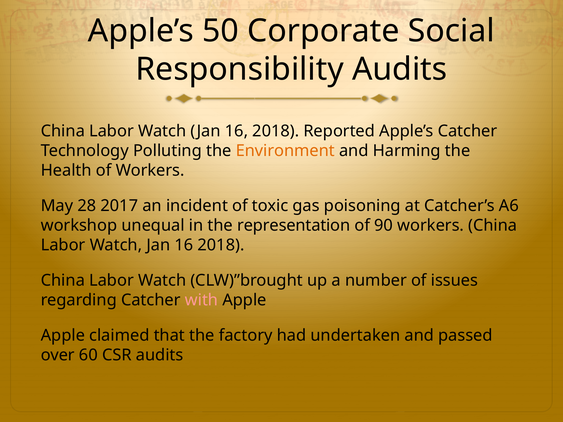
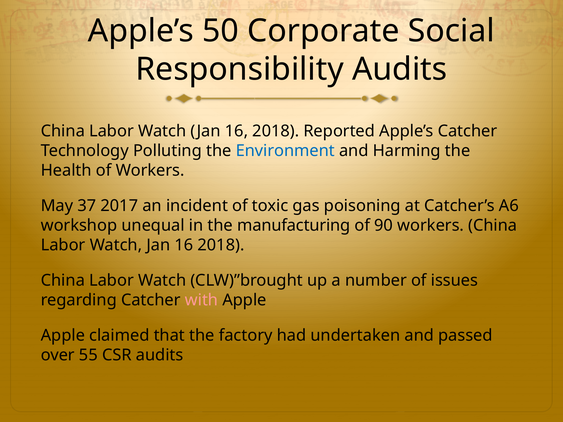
Environment colour: orange -> blue (285, 151)
28: 28 -> 37 (87, 206)
representation: representation -> manufacturing (294, 226)
60: 60 -> 55 (88, 355)
